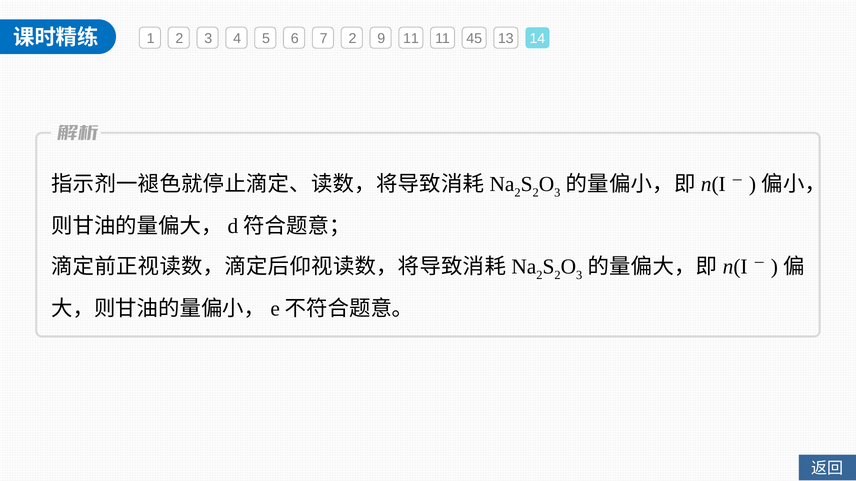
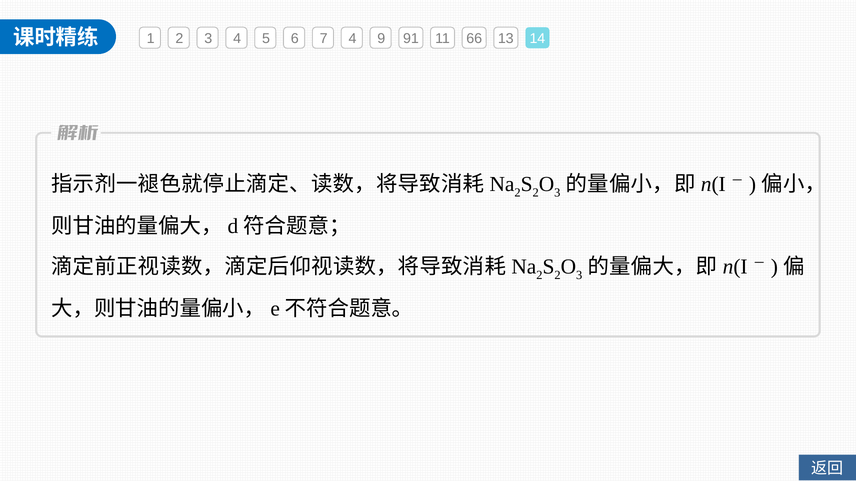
7 2: 2 -> 4 (352, 39)
9 11: 11 -> 91 (411, 39)
45: 45 -> 66 (474, 39)
